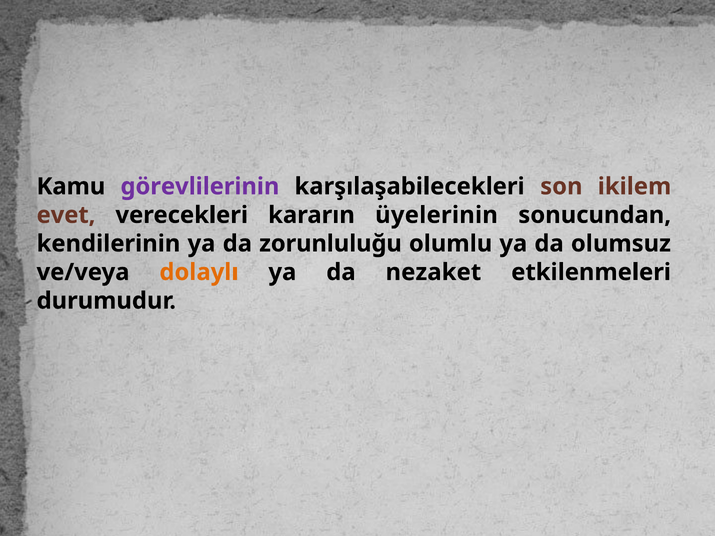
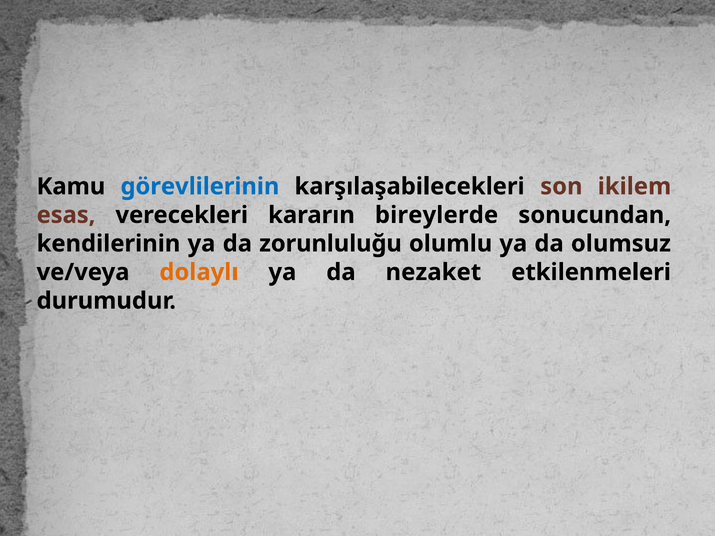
görevlilerinin colour: purple -> blue (200, 187)
evet: evet -> esas (66, 215)
üyelerinin: üyelerinin -> bireylerde (437, 215)
